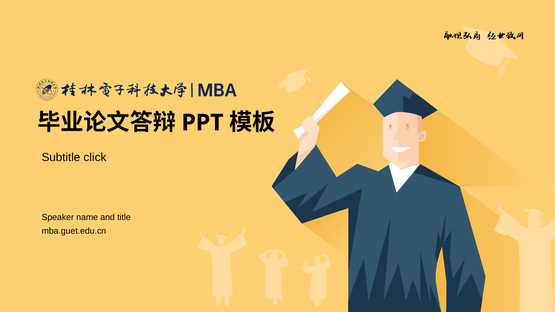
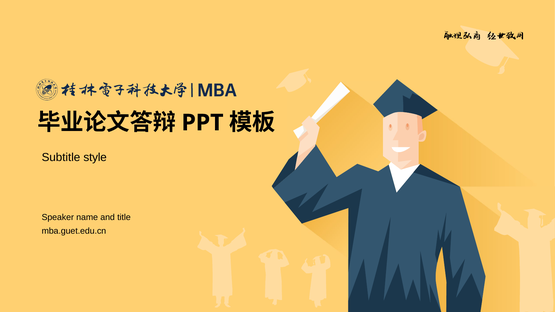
click: click -> style (95, 157)
